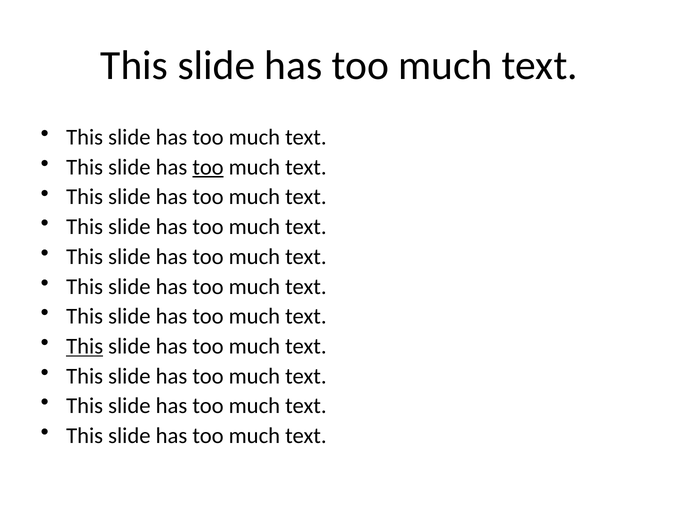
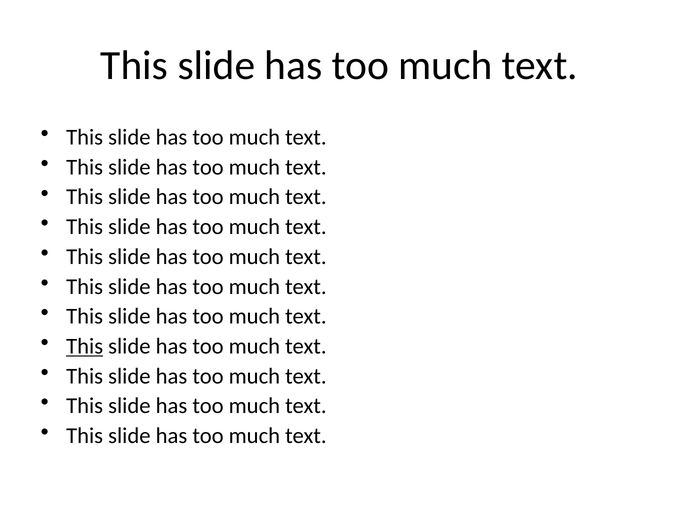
too underline: present -> none (208, 167)
